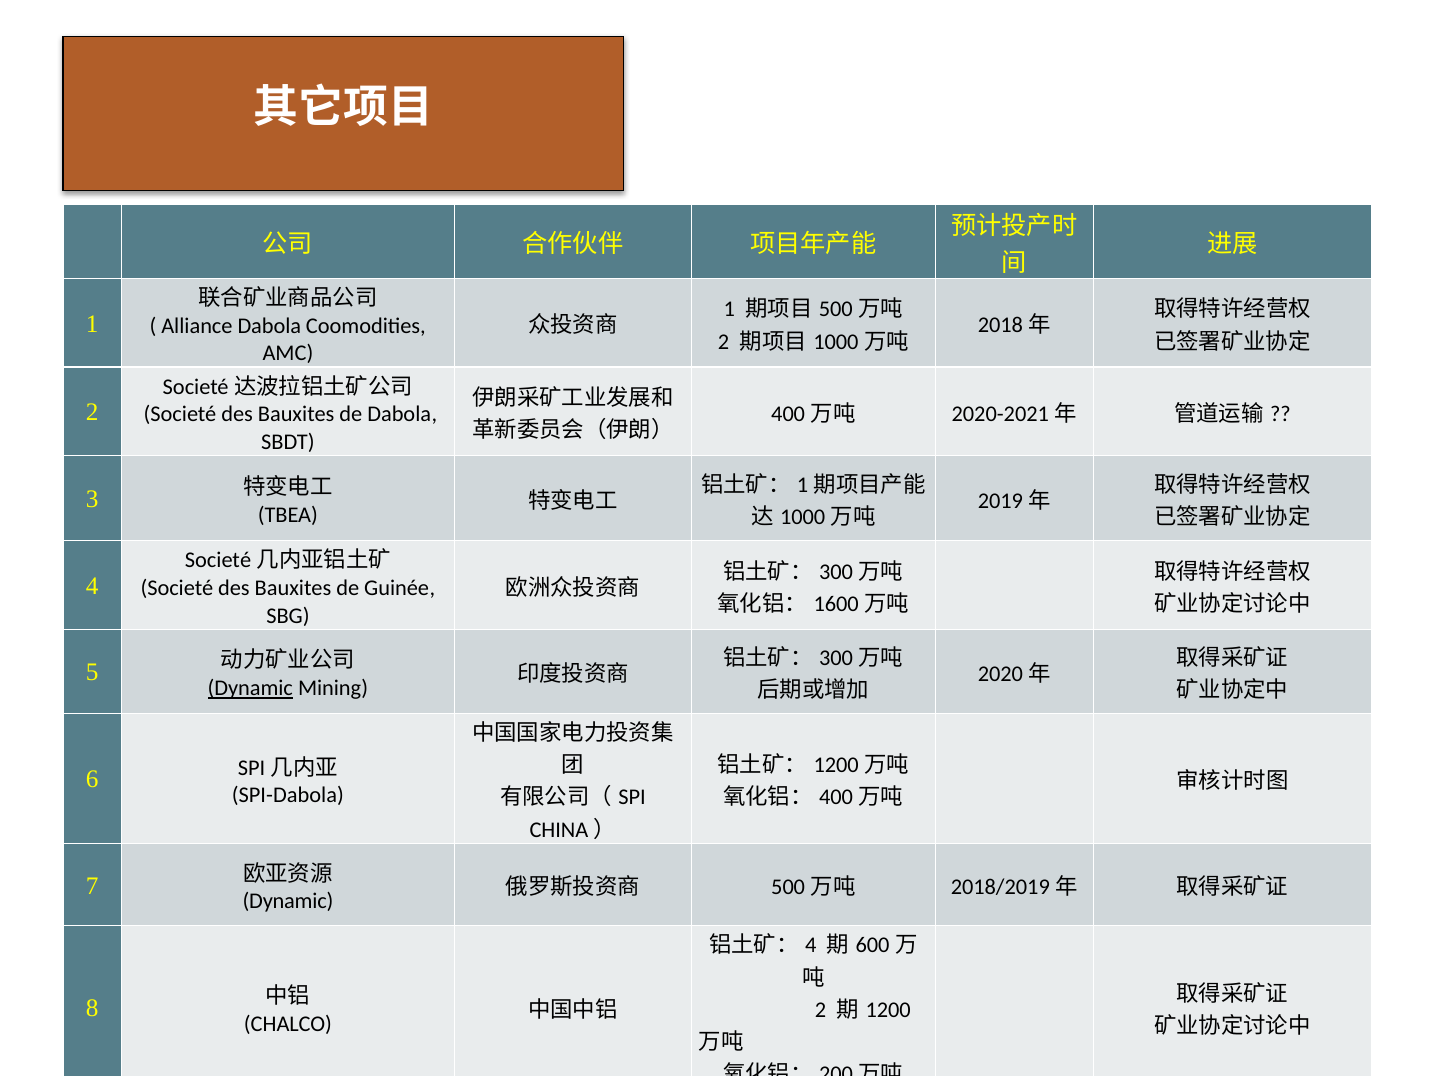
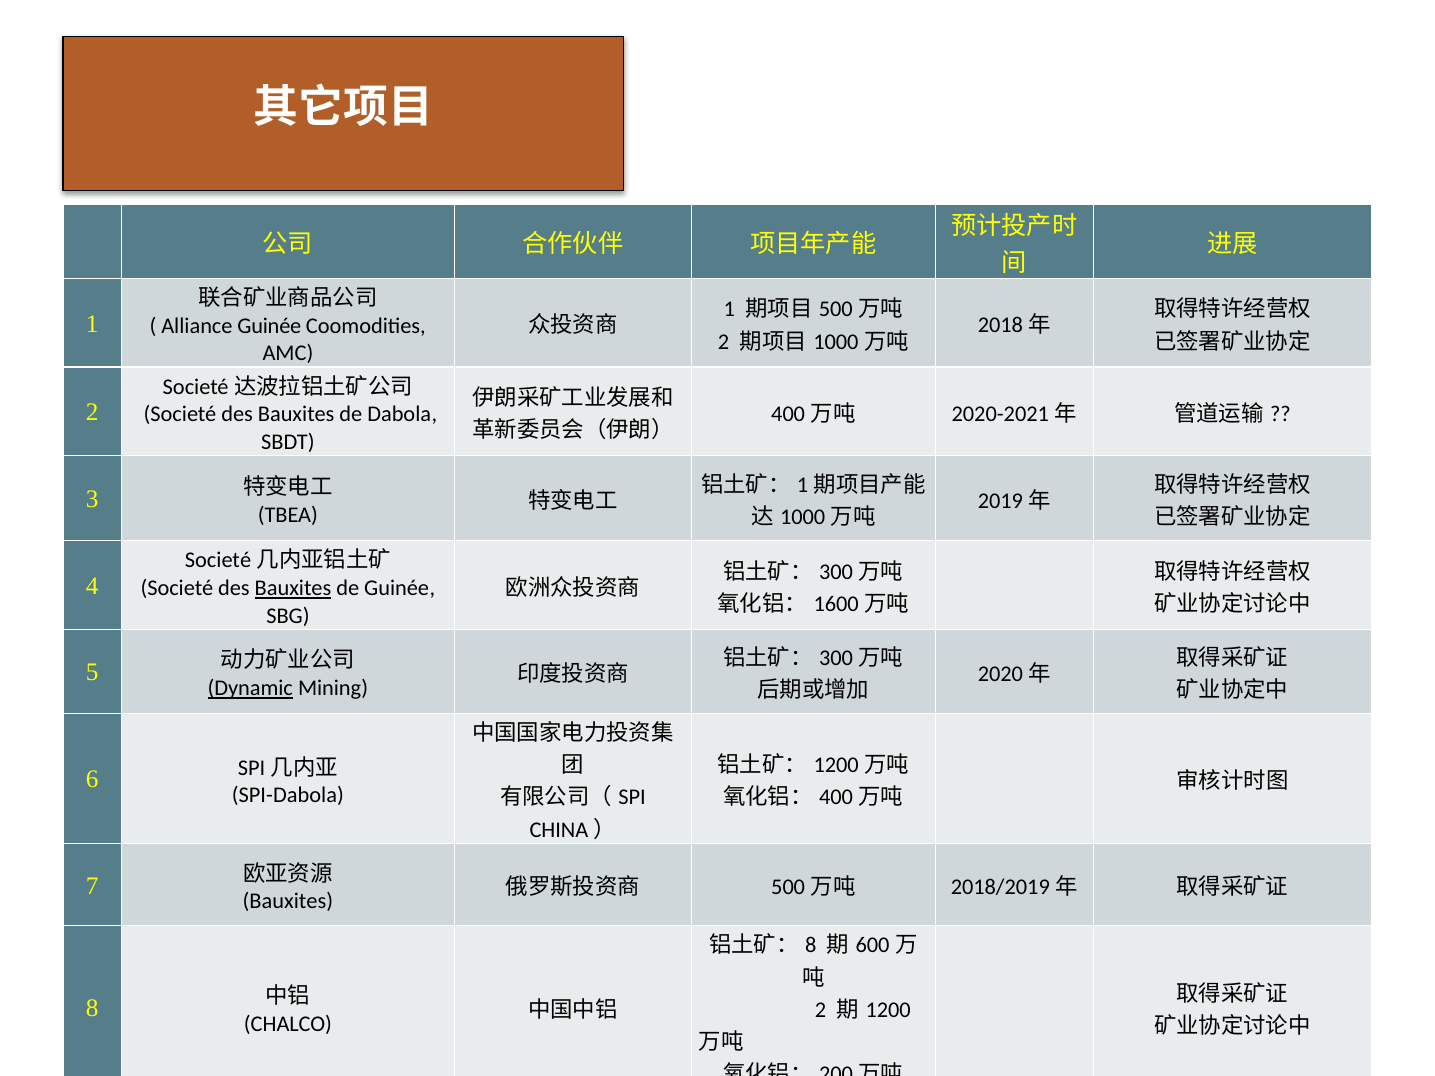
Alliance Dabola: Dabola -> Guinée (269, 326)
Bauxites underline: none -> present (293, 588)
Dynamic: Dynamic -> Bauxites (288, 902)
4: 4 -> 8 (811, 946)
